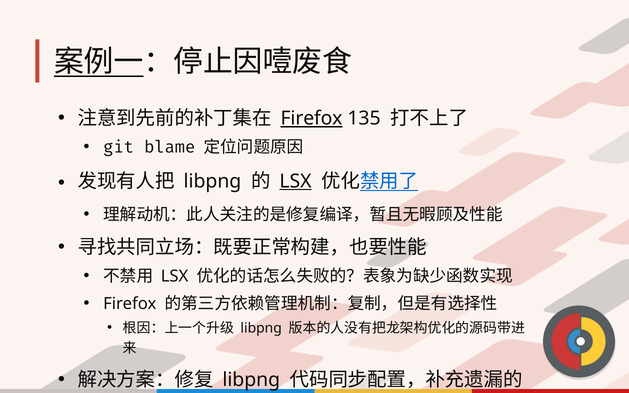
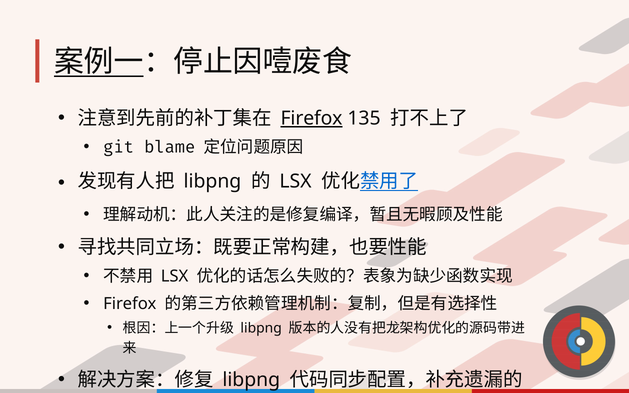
LSX underline: present -> none (295, 181)
